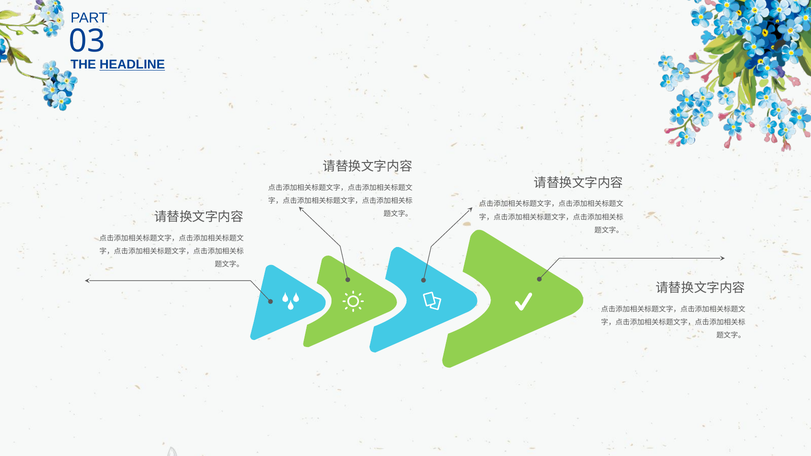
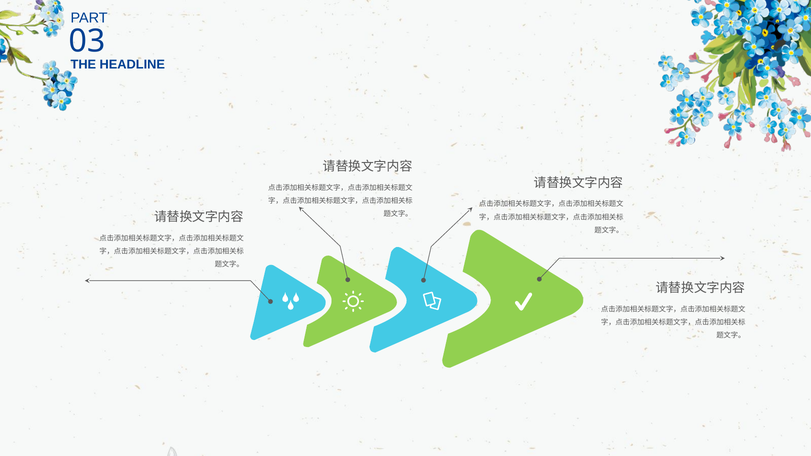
HEADLINE underline: present -> none (132, 65)
